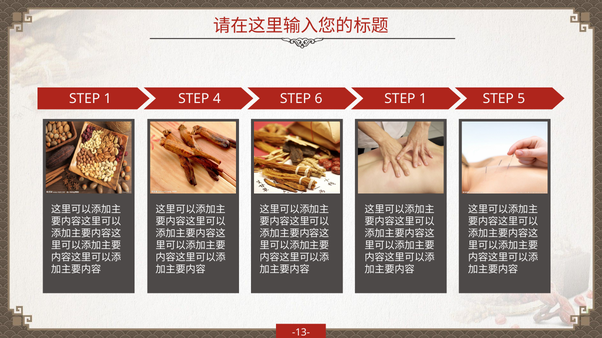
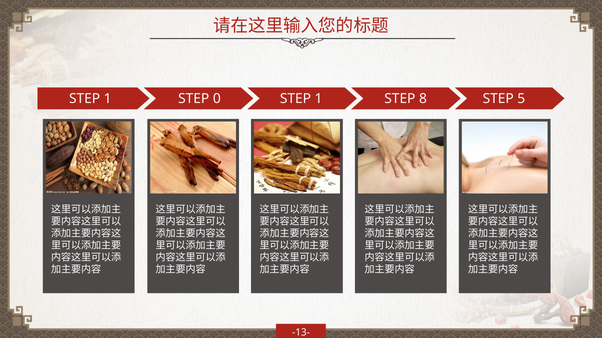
4: 4 -> 0 (217, 99)
6: 6 -> 1 (319, 99)
1: 1 -> 8 (423, 99)
